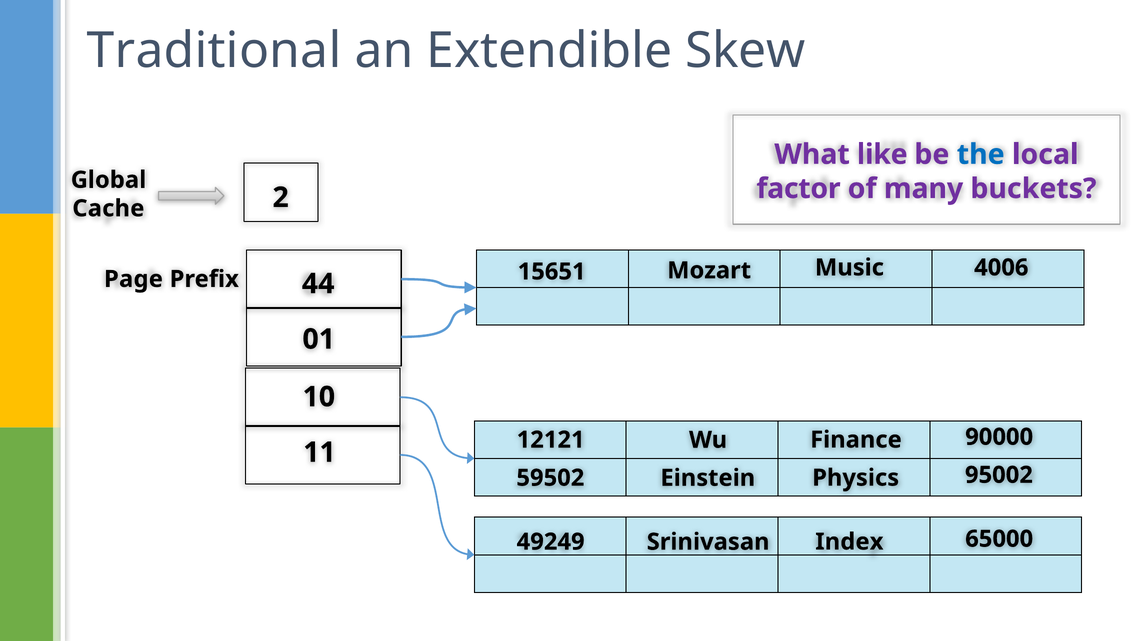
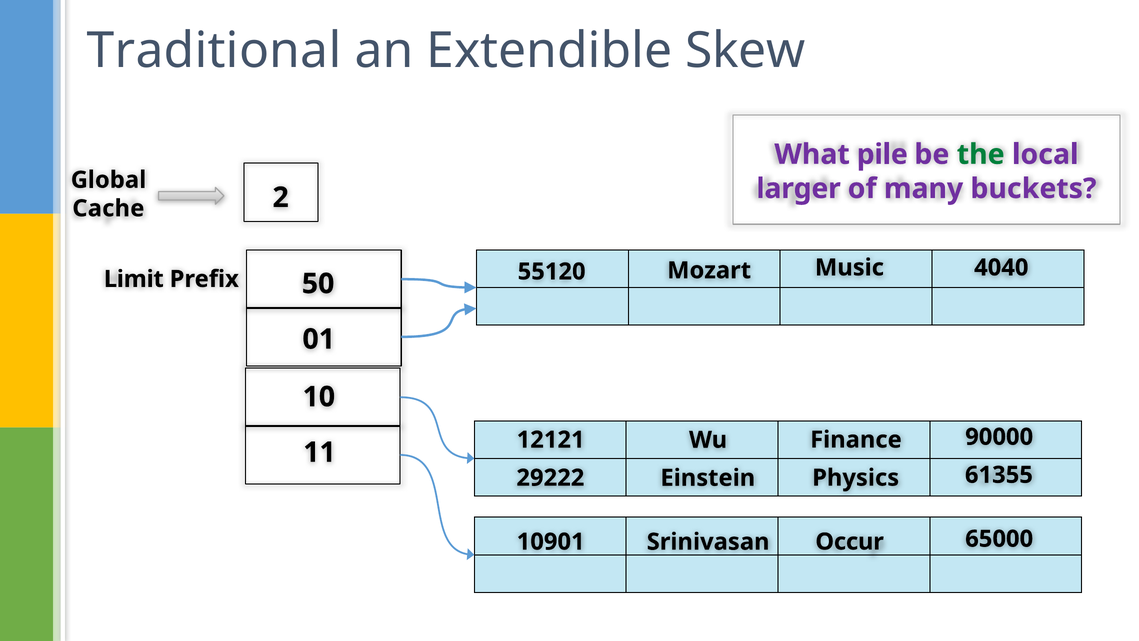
like: like -> pile (882, 154)
the colour: blue -> green (981, 154)
factor: factor -> larger (799, 189)
15651: 15651 -> 55120 (552, 272)
4006: 4006 -> 4040 (1001, 267)
Page: Page -> Limit (134, 279)
44: 44 -> 50 (318, 284)
59502: 59502 -> 29222 (550, 478)
95002: 95002 -> 61355 (999, 475)
49249: 49249 -> 10901 (551, 542)
Index: Index -> Occur (850, 542)
